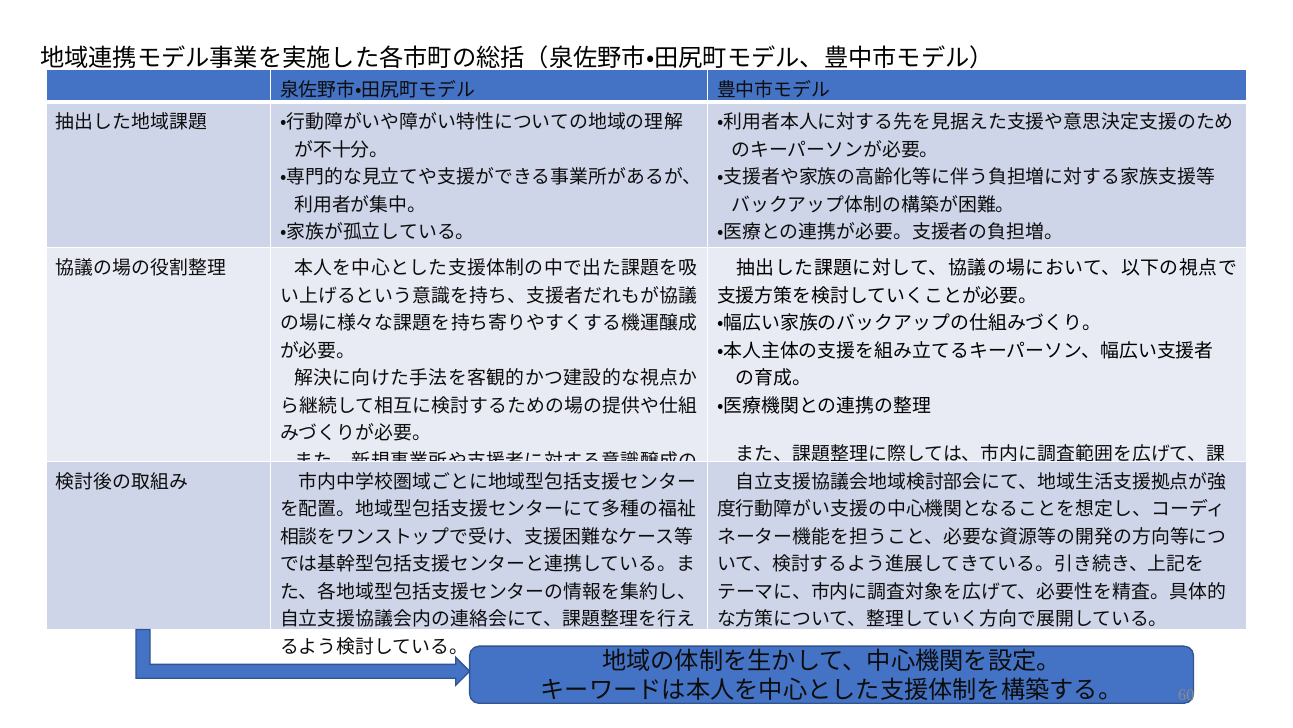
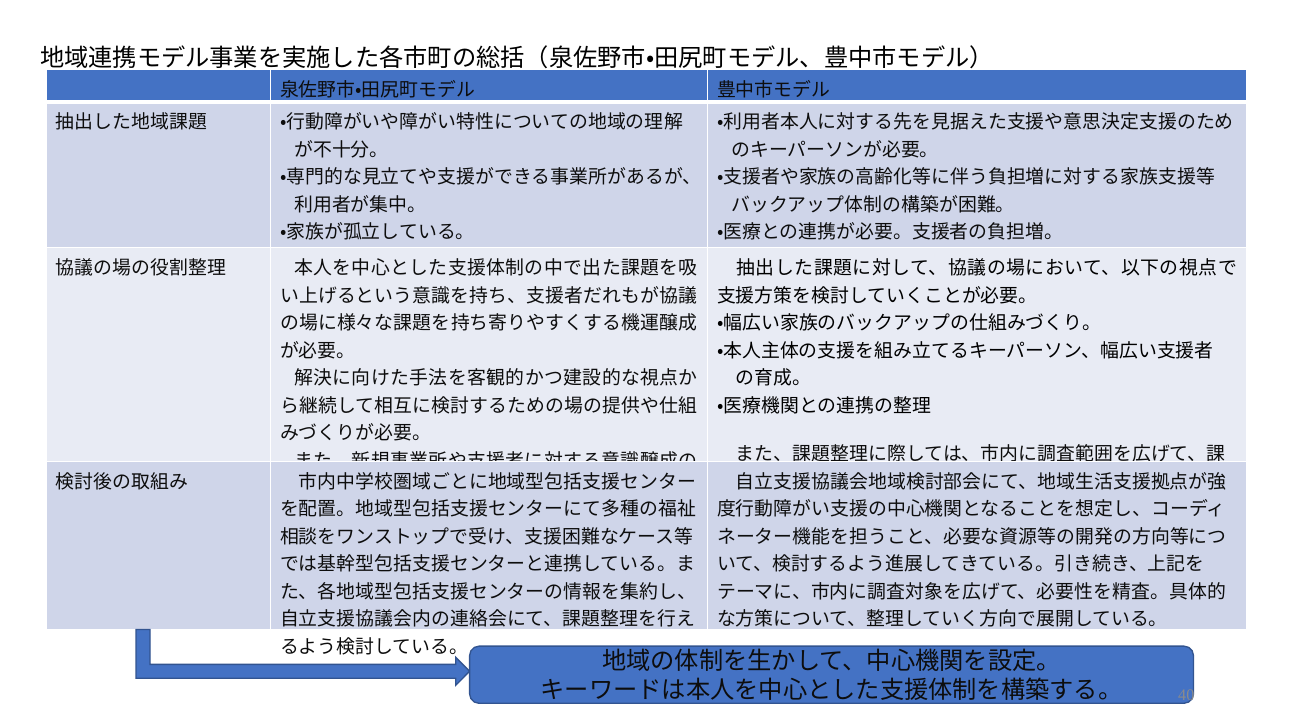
60: 60 -> 40 (1186, 695)
